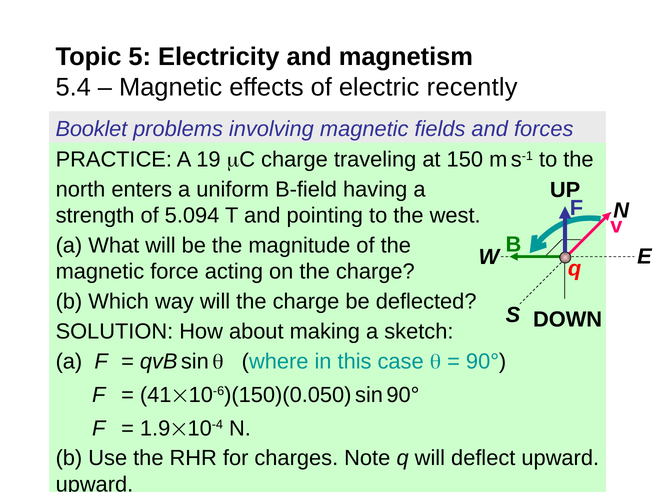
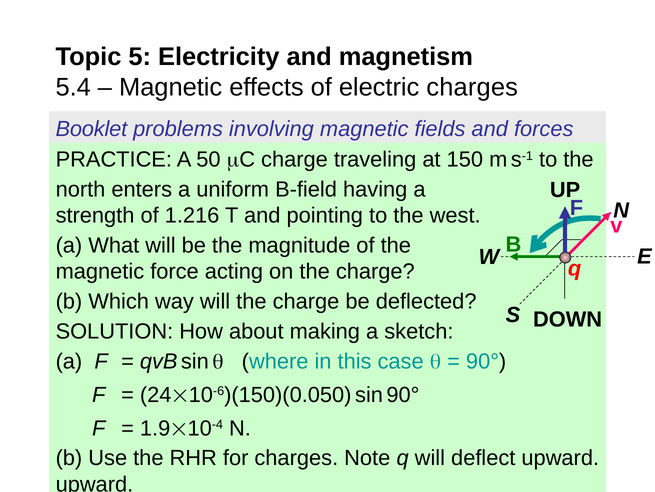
electric recently: recently -> charges (472, 87)
19: 19 -> 50 (208, 159)
5.094: 5.094 -> 1.216 (192, 215)
41: 41 -> 24 (156, 394)
